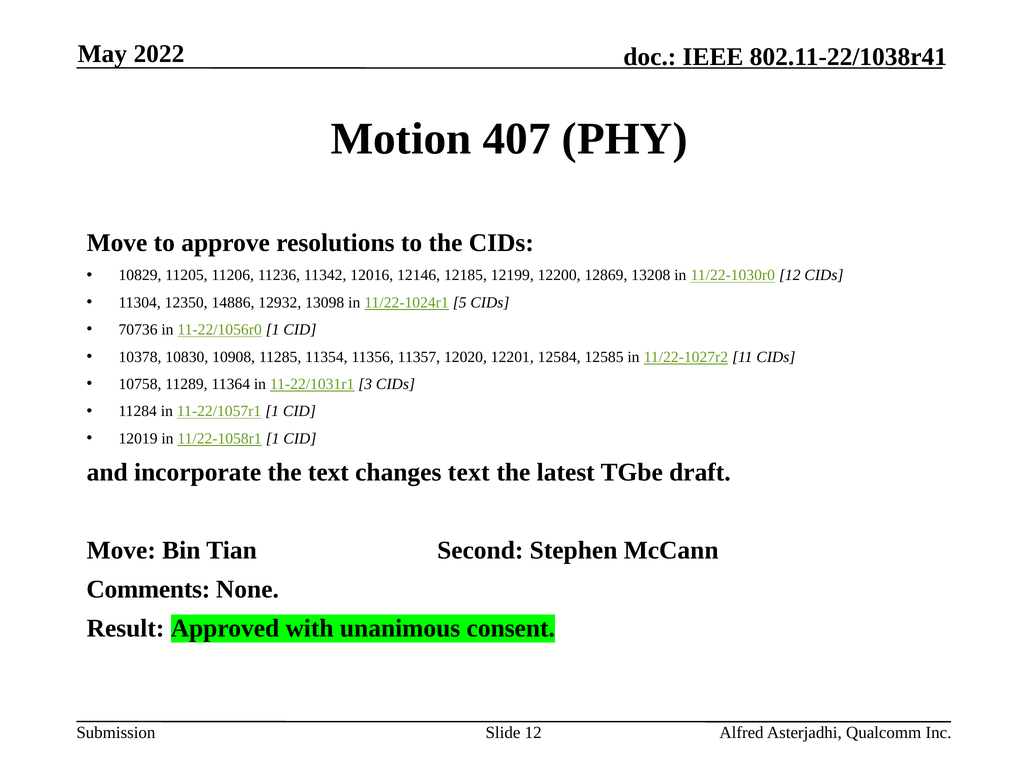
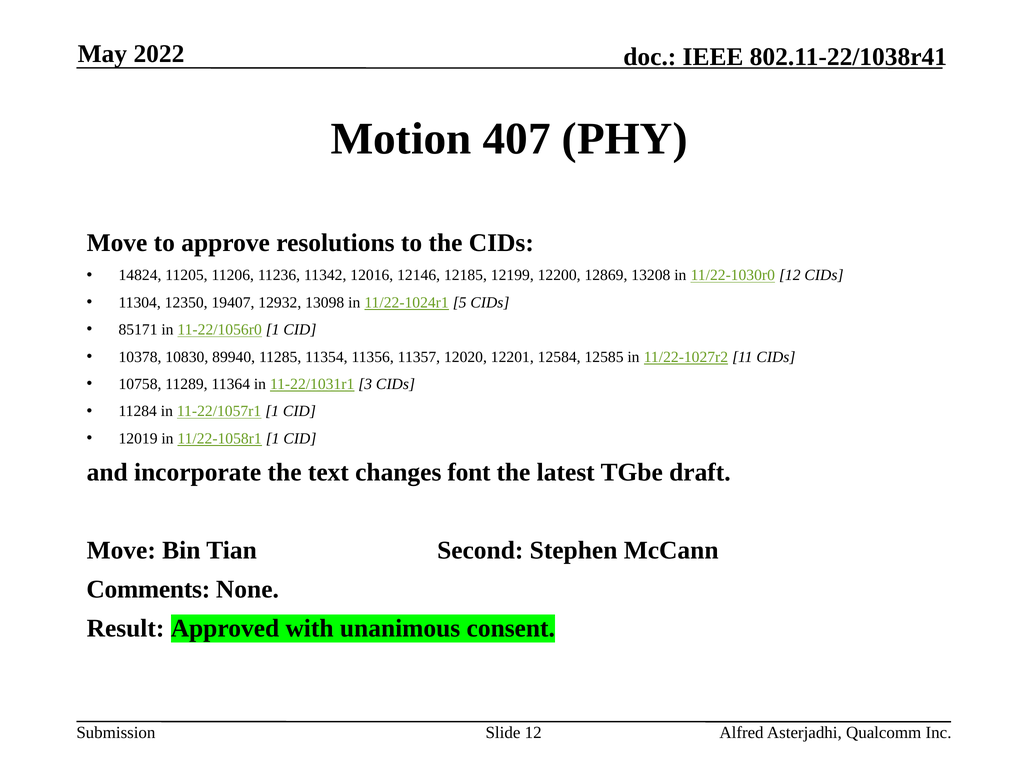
10829: 10829 -> 14824 (140, 275)
14886: 14886 -> 19407 (233, 303)
70736: 70736 -> 85171 (138, 330)
10908: 10908 -> 89940 (234, 357)
changes text: text -> font (469, 472)
